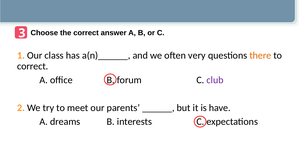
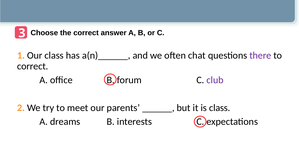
very: very -> chat (197, 55)
there colour: orange -> purple (260, 55)
is have: have -> class (220, 108)
